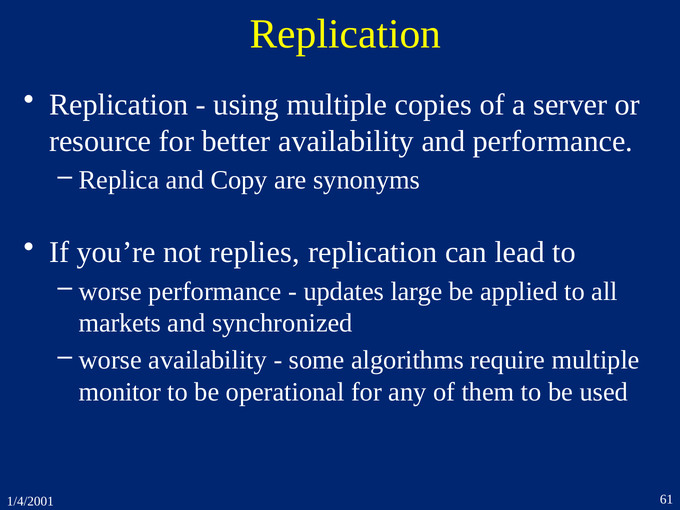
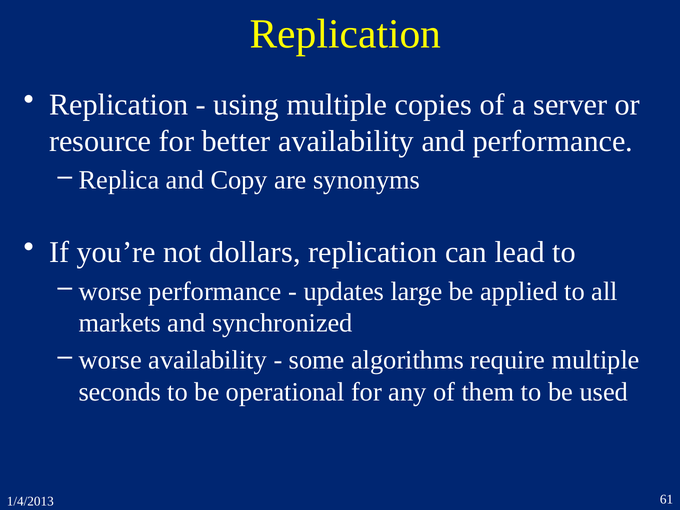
replies: replies -> dollars (255, 252)
monitor: monitor -> seconds (120, 392)
1/4/2001: 1/4/2001 -> 1/4/2013 (30, 501)
